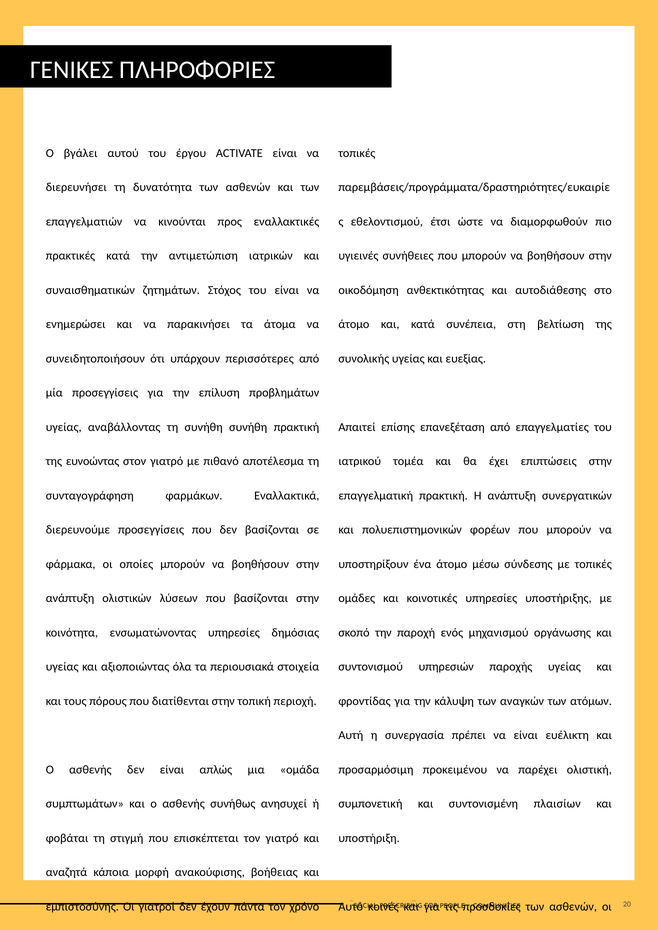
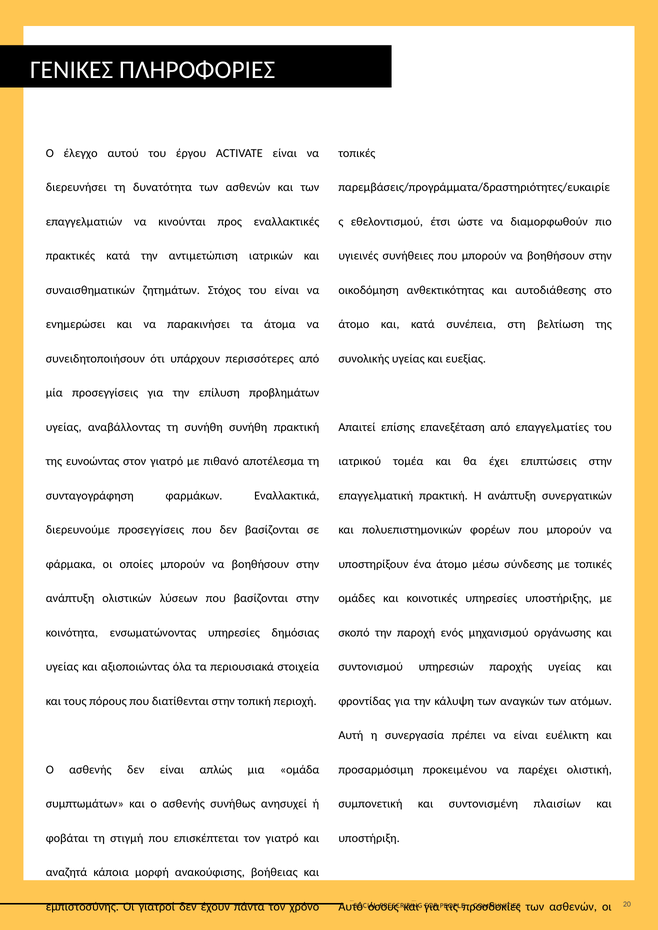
βγάλει: βγάλει -> έλεγχο (81, 153)
κοινές: κοινές -> όσους (383, 907)
